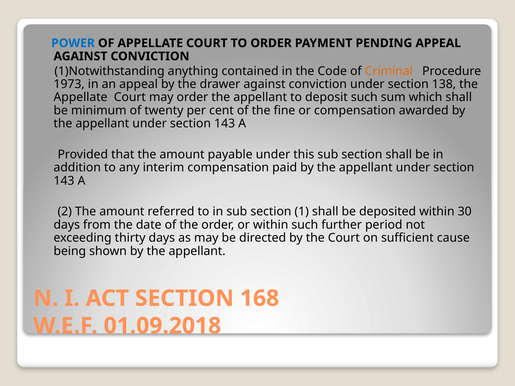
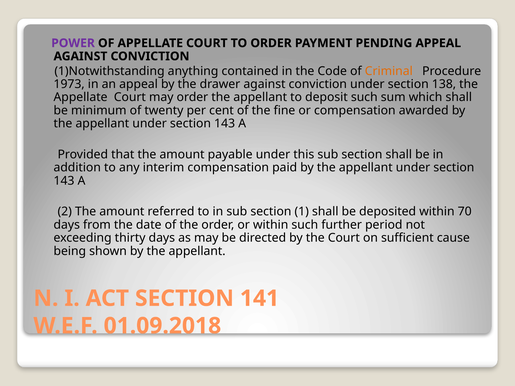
POWER colour: blue -> purple (73, 43)
30: 30 -> 70 (465, 212)
168: 168 -> 141 (260, 299)
